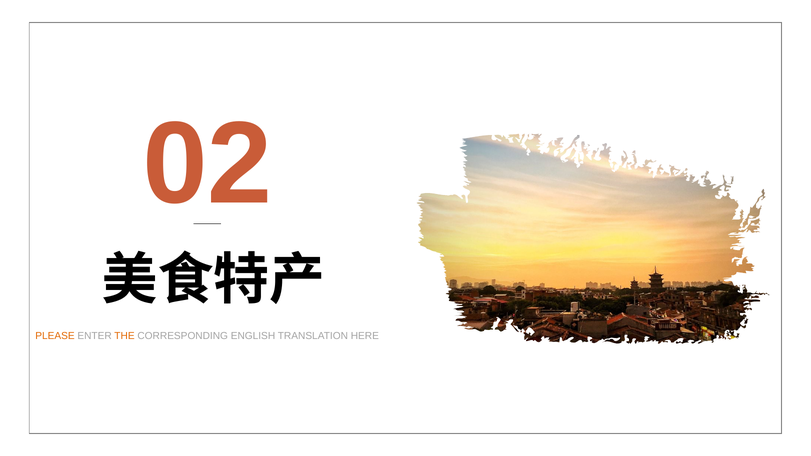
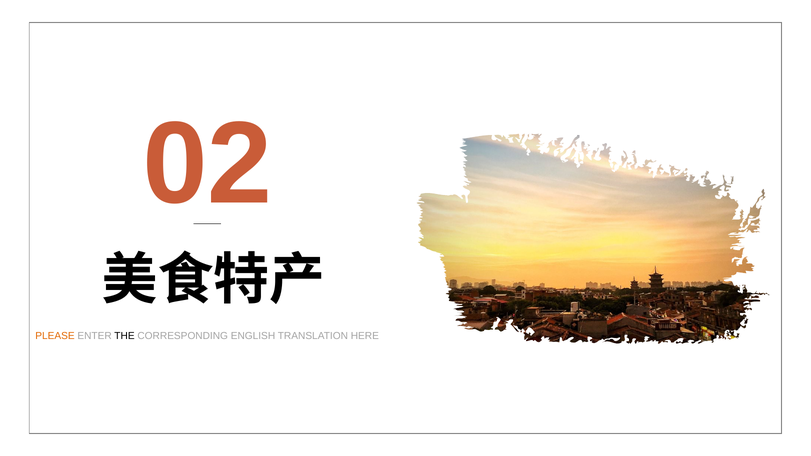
THE colour: orange -> black (124, 336)
